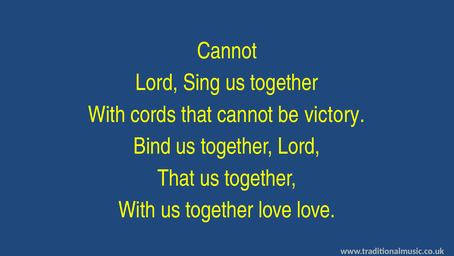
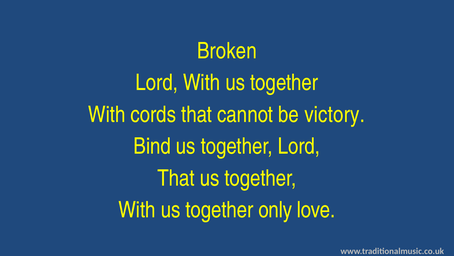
Cannot: Cannot -> Broken (227, 51)
Lord Sing: Sing -> With (202, 82)
together love: love -> only (275, 210)
